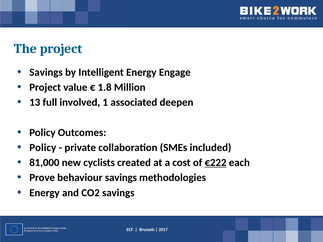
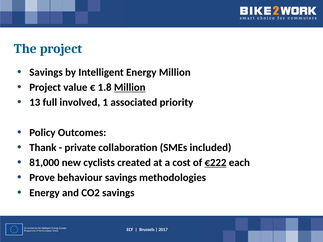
Energy Engage: Engage -> Million (175, 72)
Million underline: none -> present (130, 87)
deepen: deepen -> priority (176, 103)
Policy: Policy -> Thank (43, 148)
